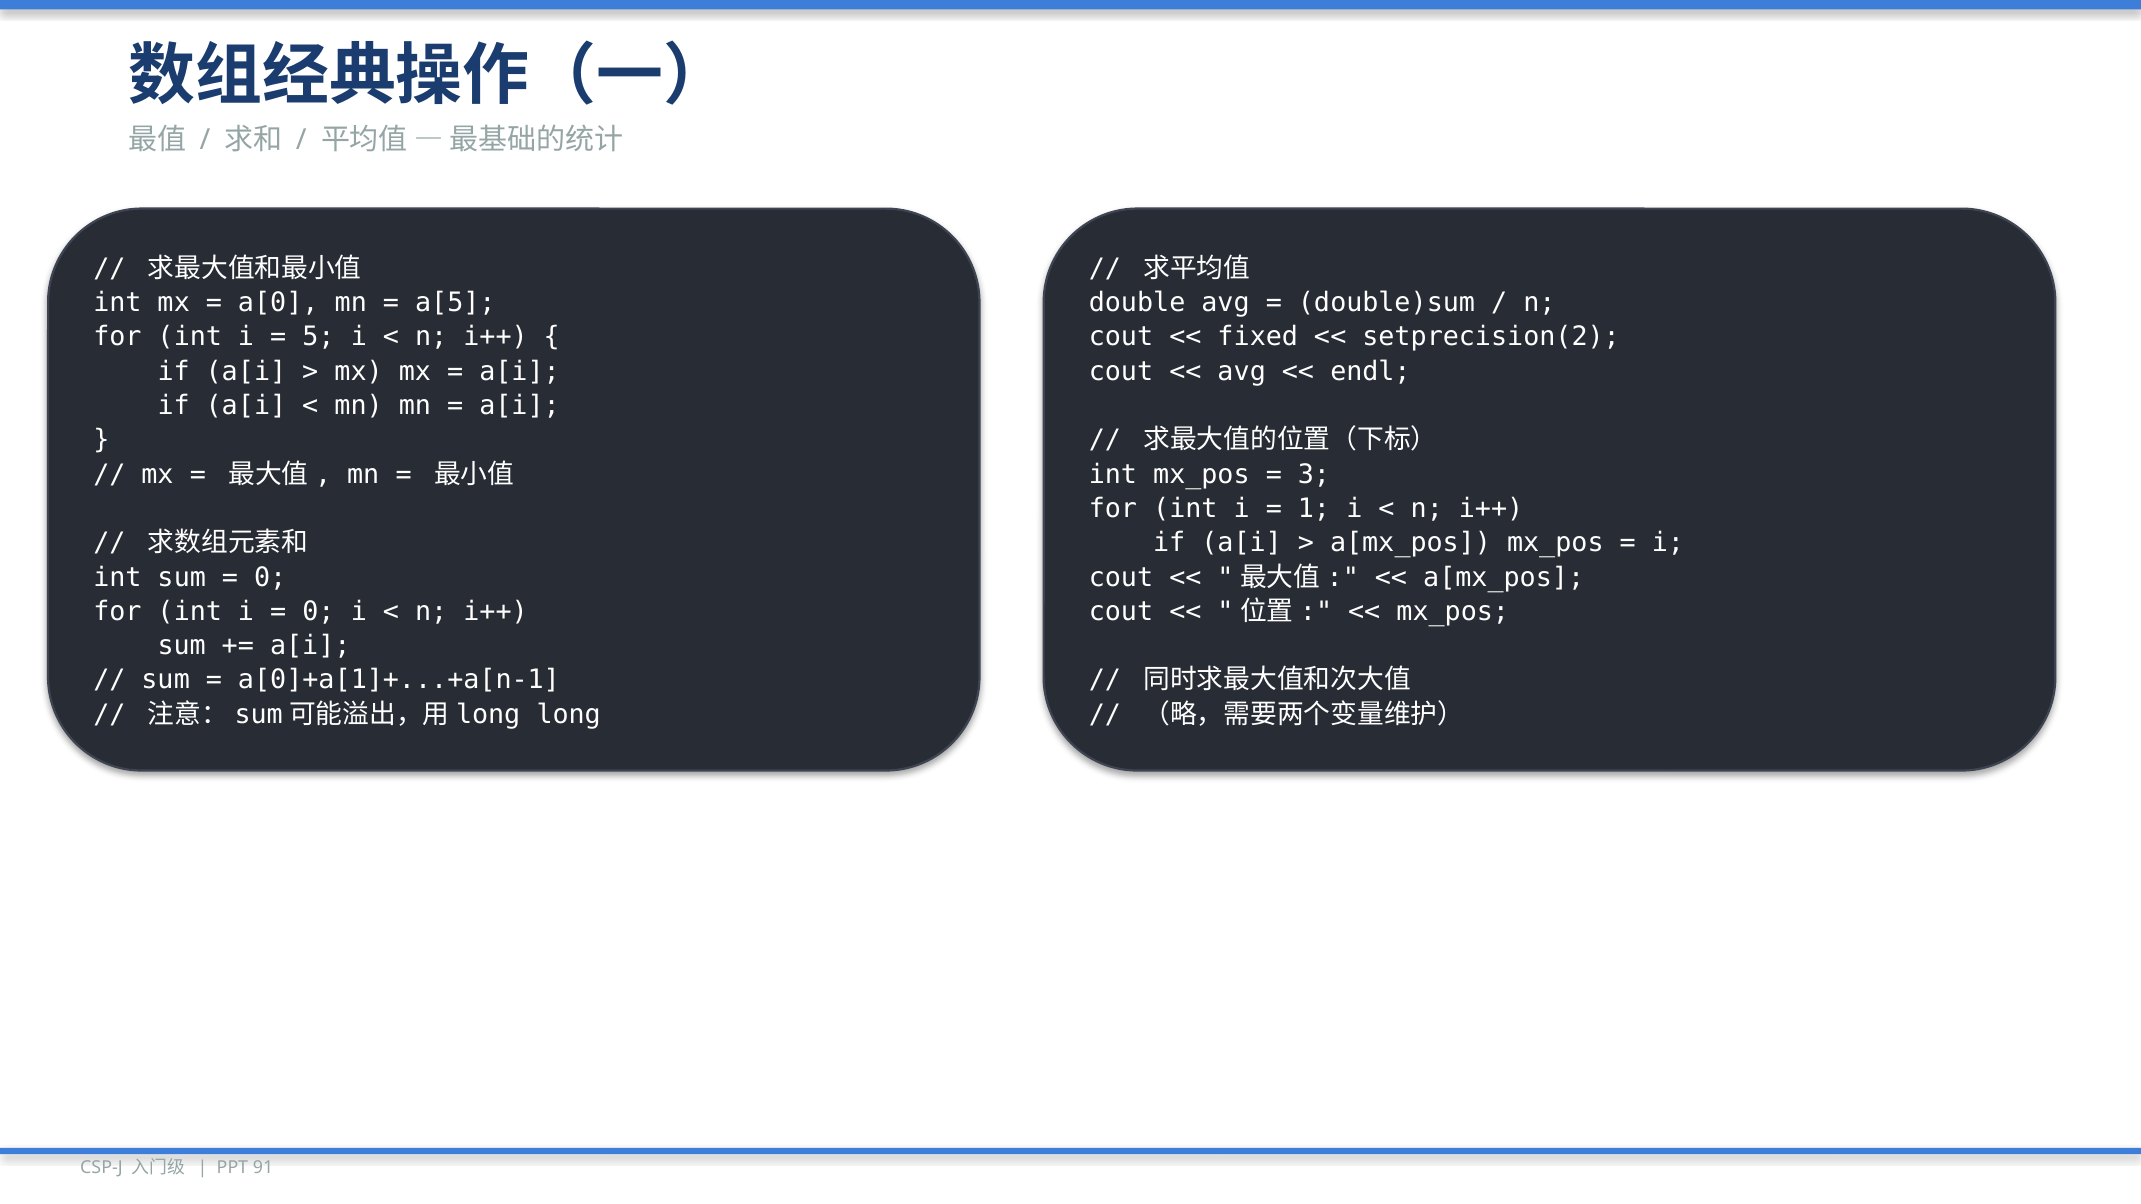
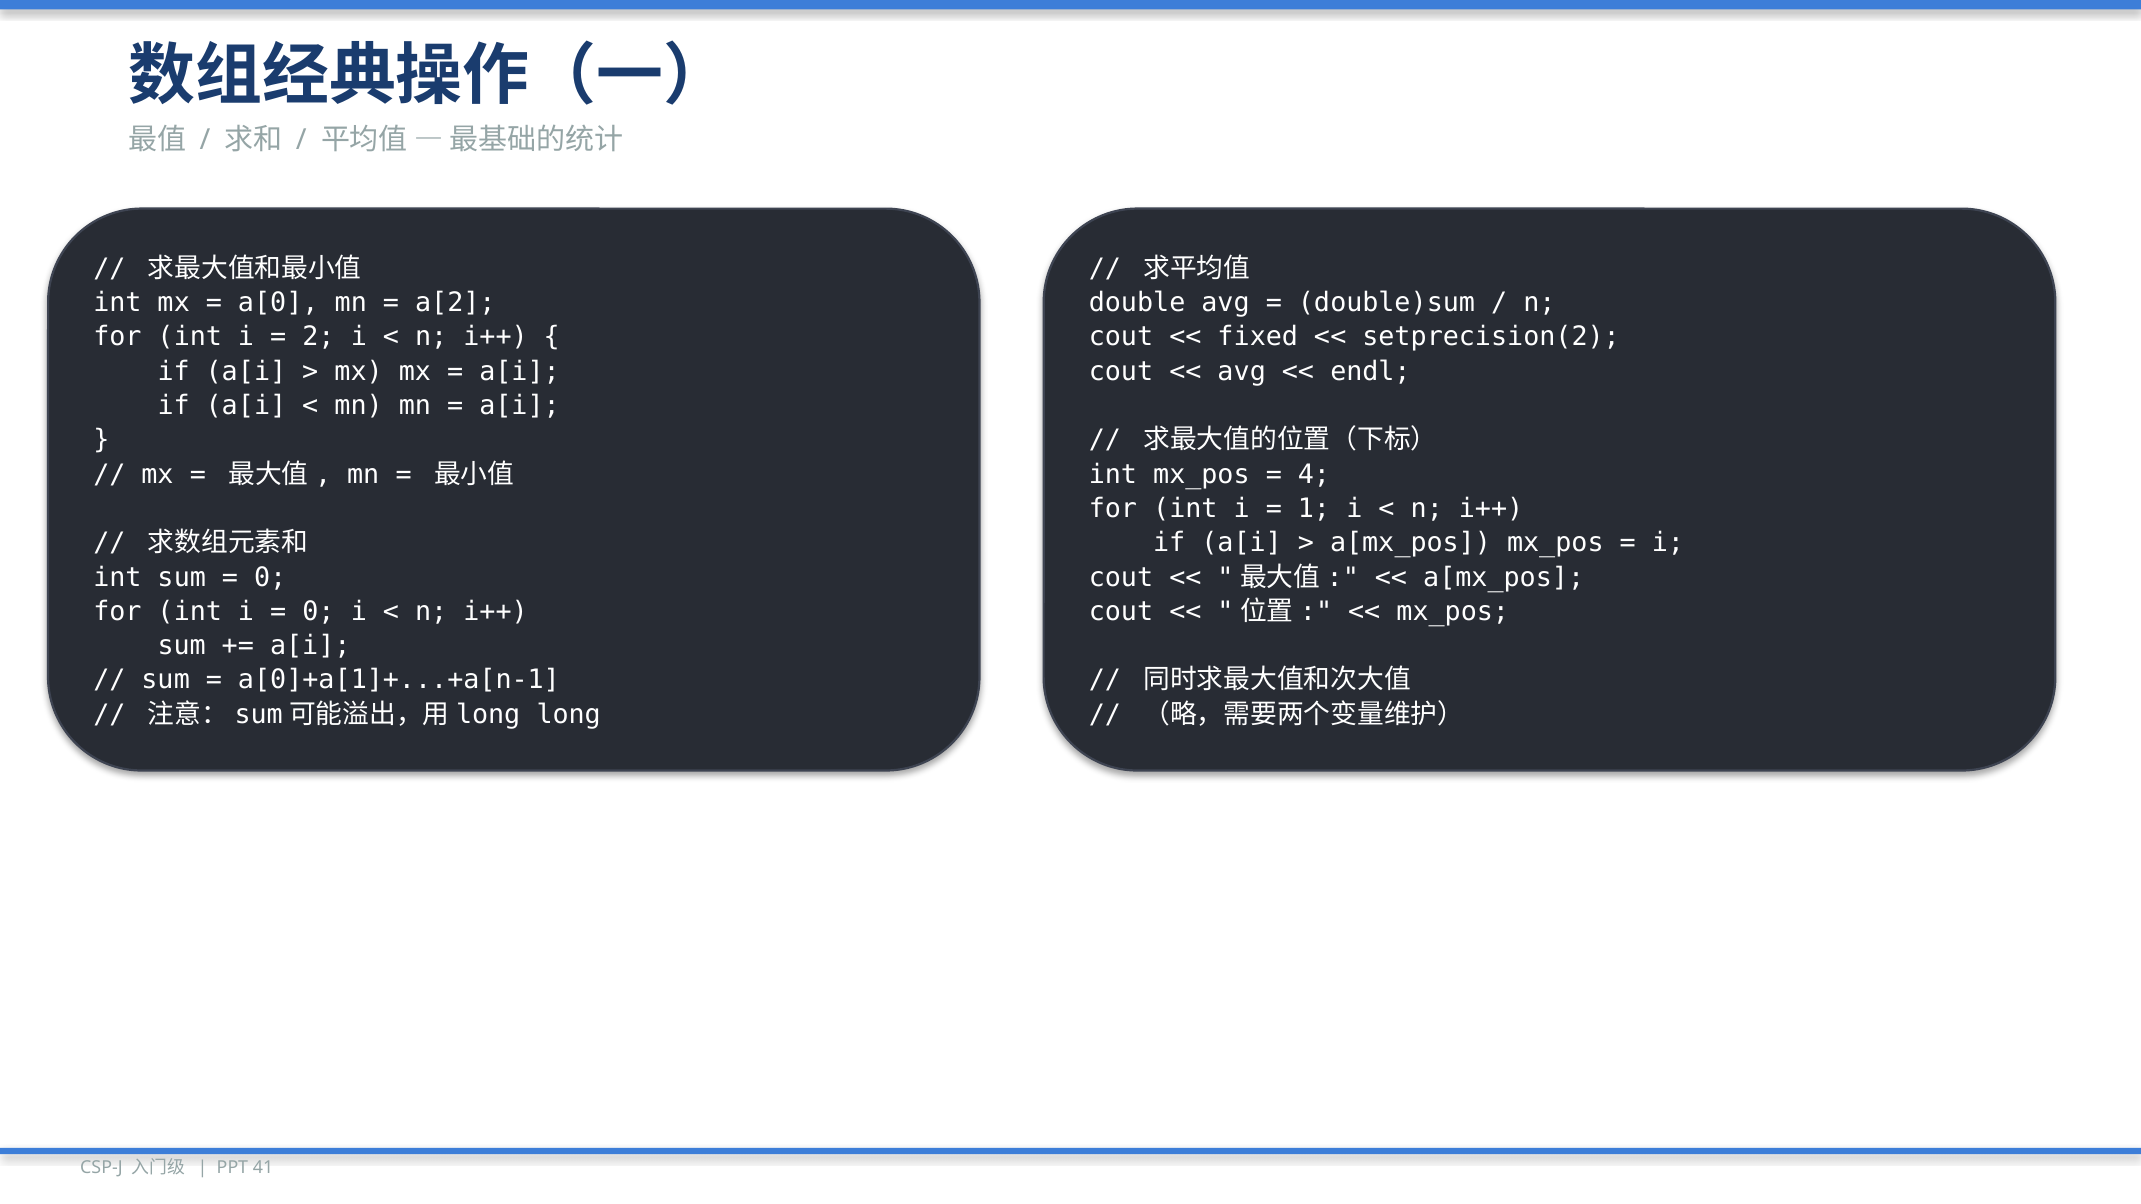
a[5: a[5 -> a[2 (455, 303)
5: 5 -> 2 (318, 337)
3: 3 -> 4 (1314, 474)
91: 91 -> 41 (263, 1168)
